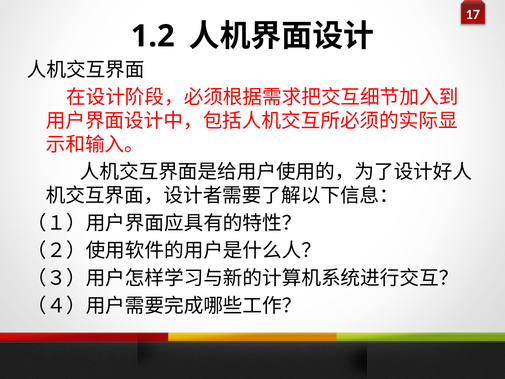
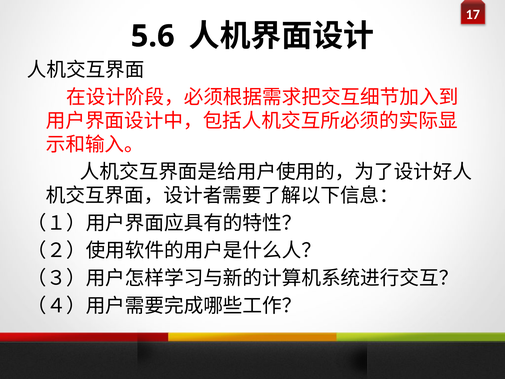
1.2: 1.2 -> 5.6 (153, 36)
